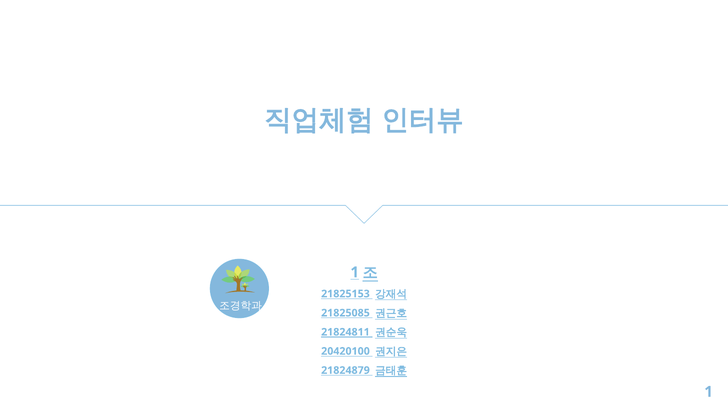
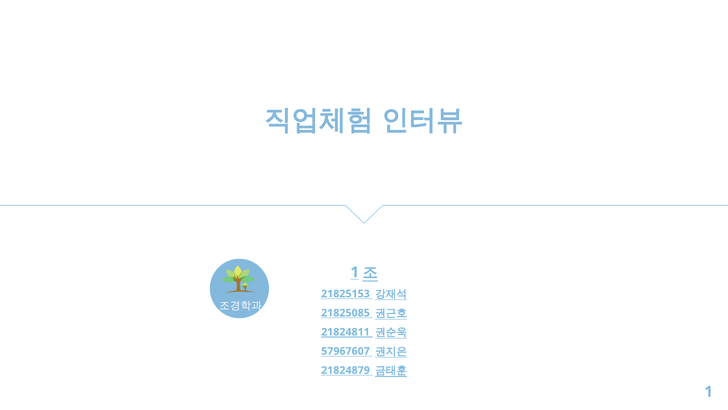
20420100: 20420100 -> 57967607 (345, 351)
